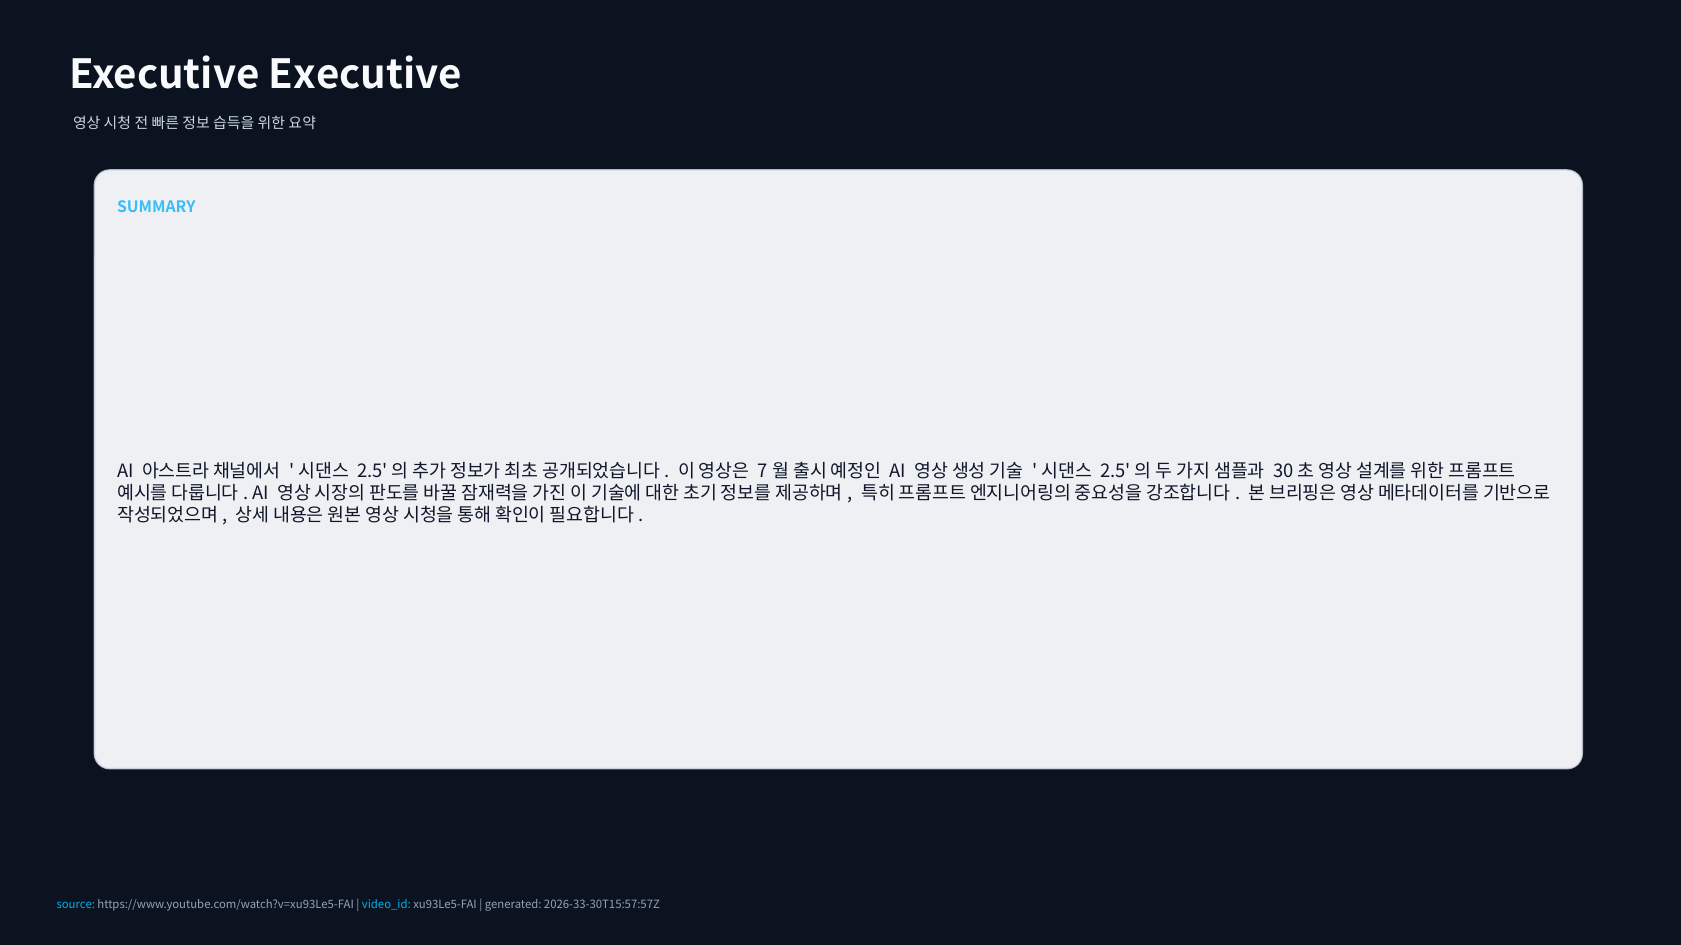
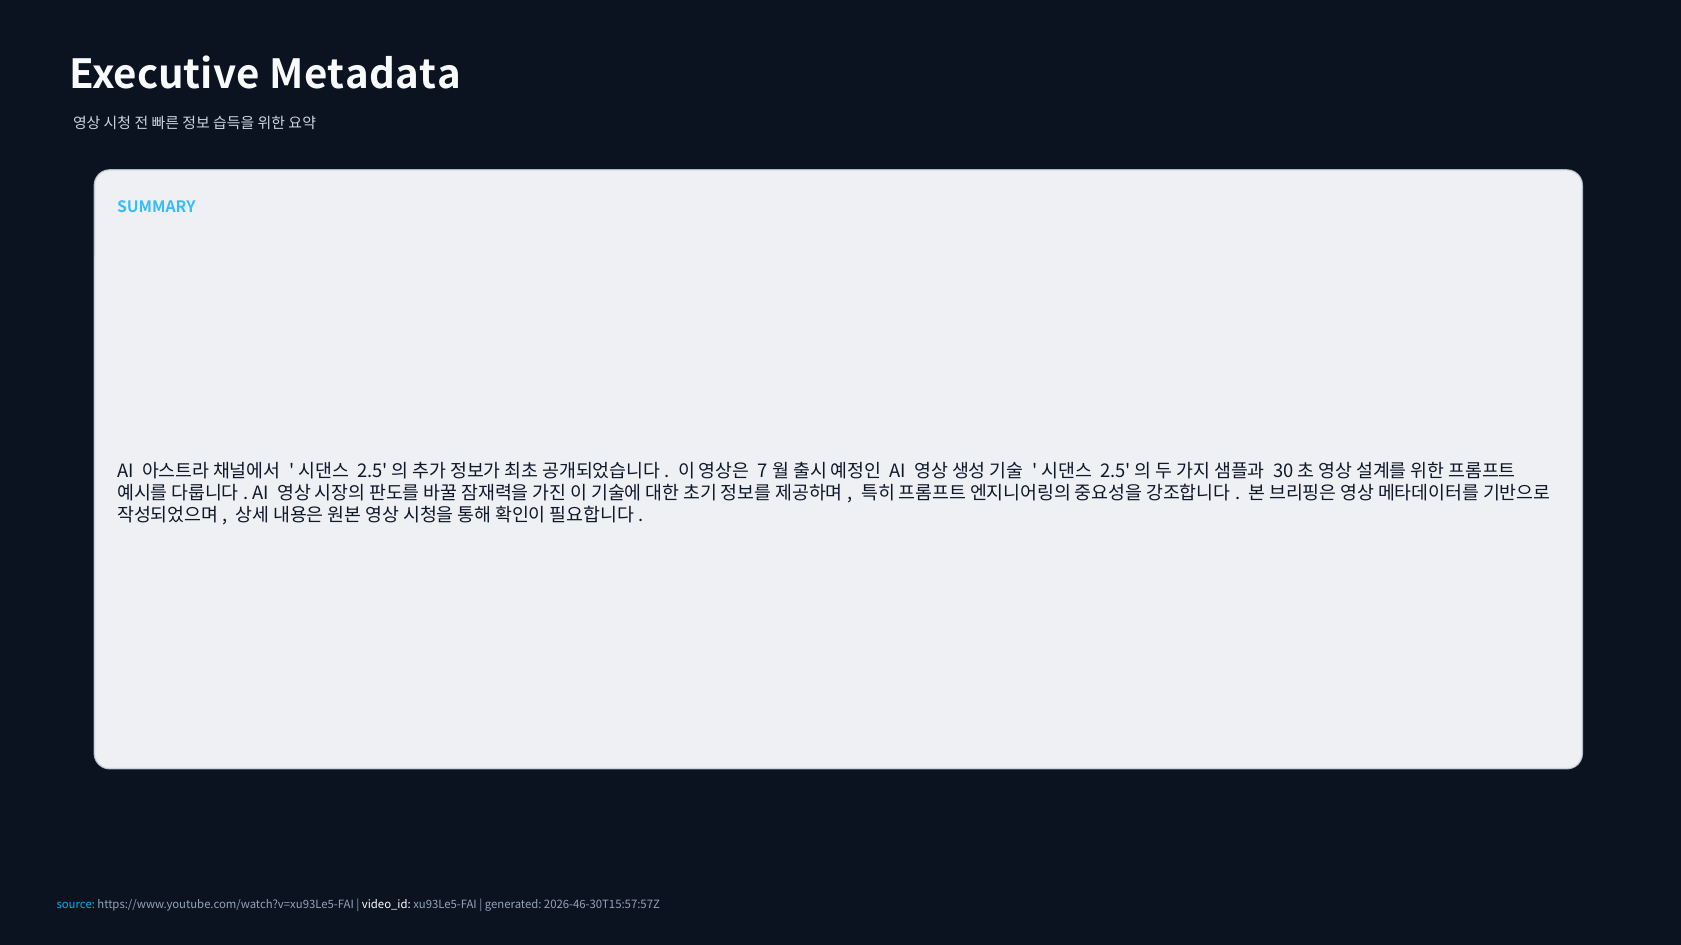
Executive Executive: Executive -> Metadata (365, 75)
video_id colour: light blue -> white (386, 905)
2026-33-30T15:57:57Z: 2026-33-30T15:57:57Z -> 2026-46-30T15:57:57Z (602, 905)
